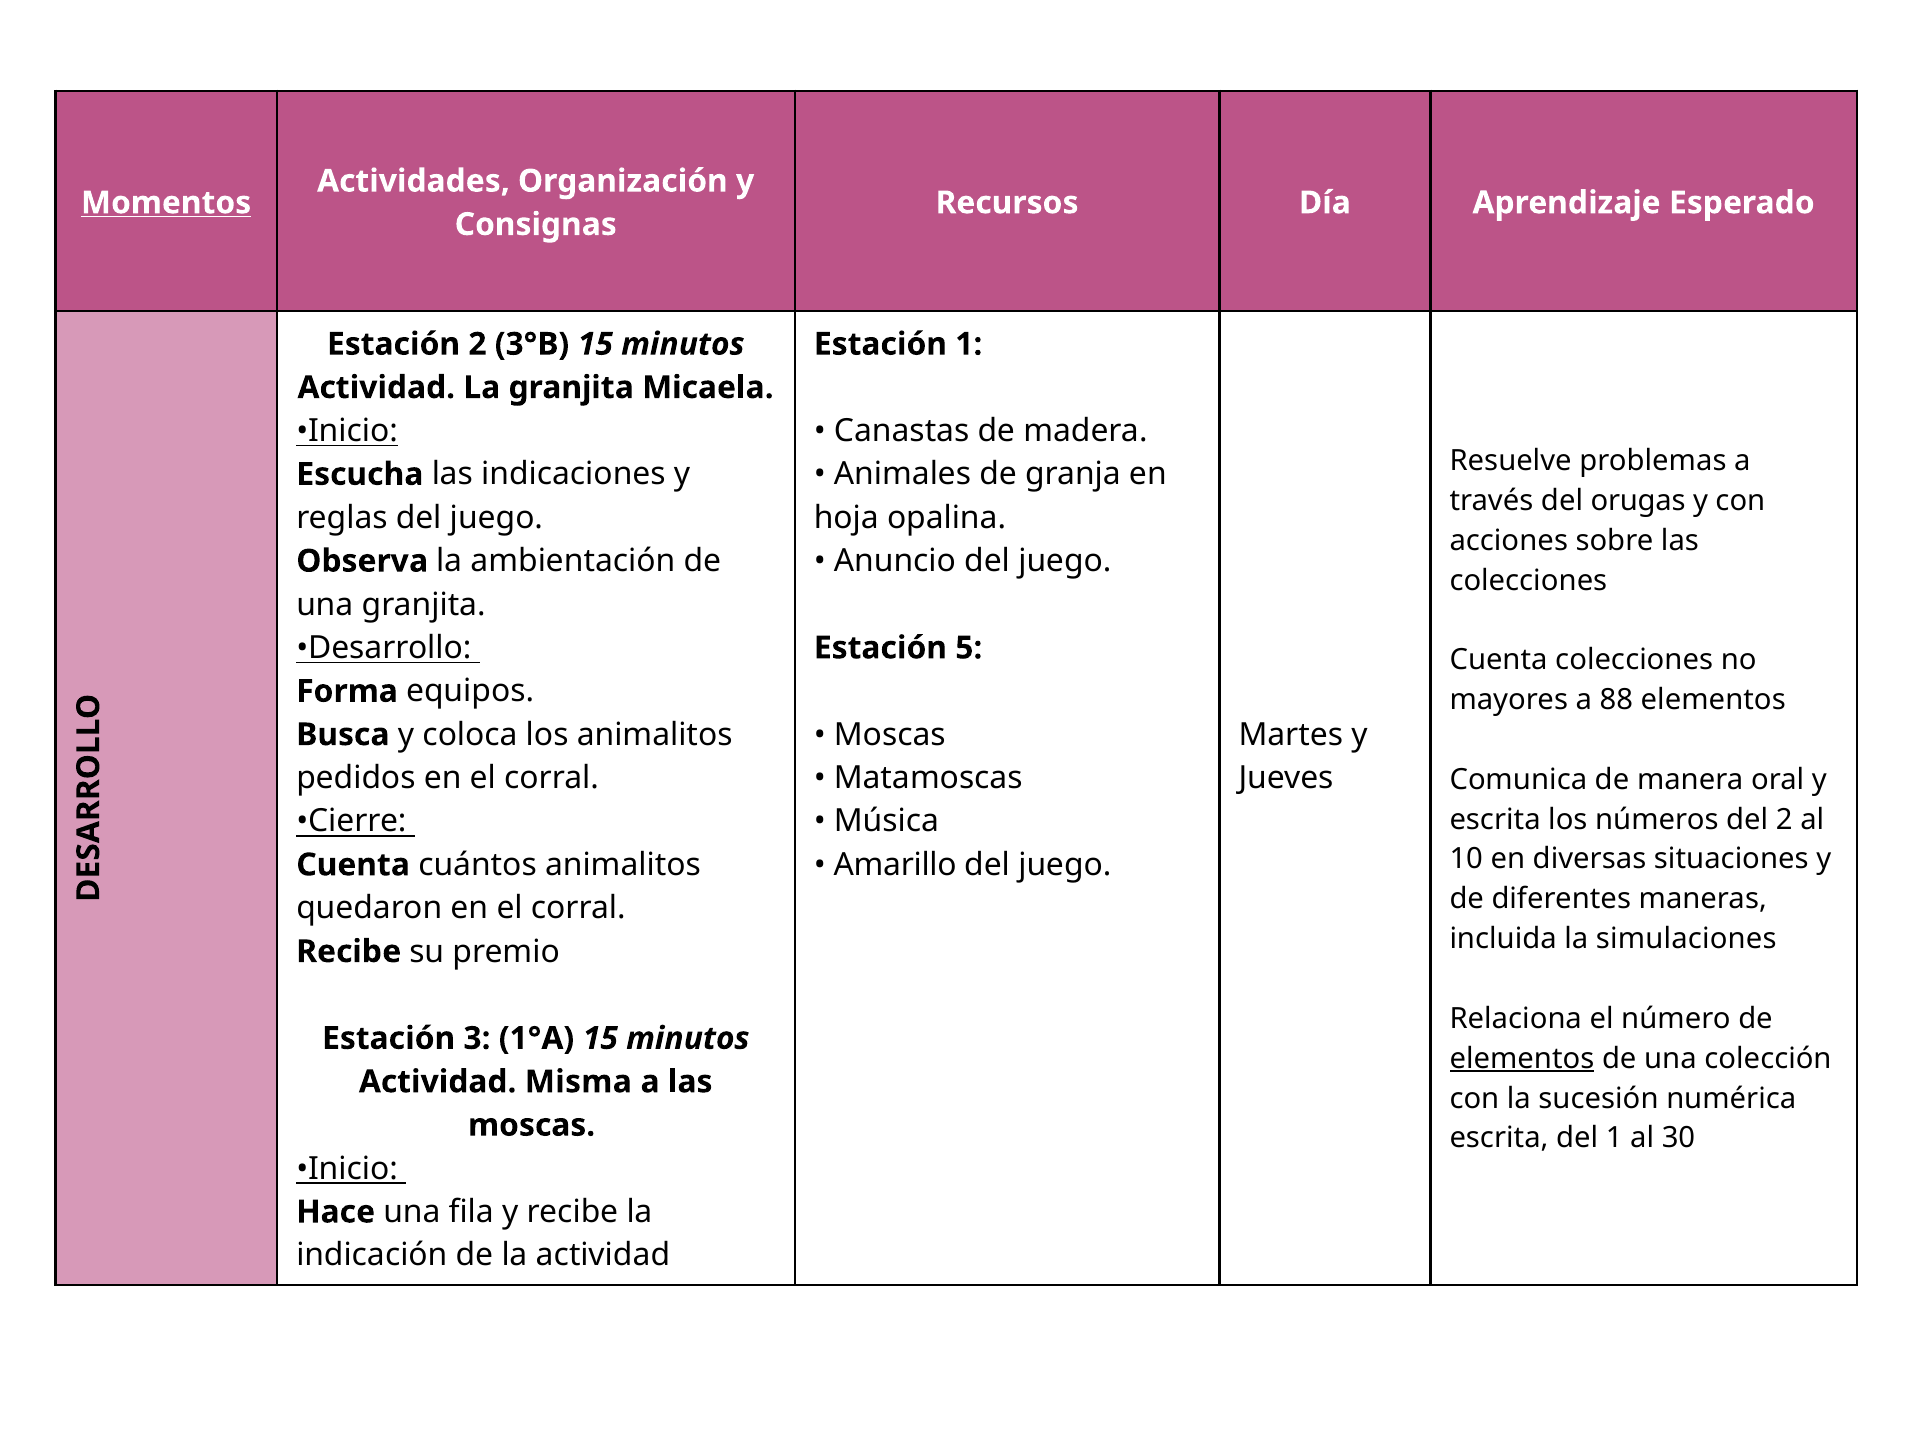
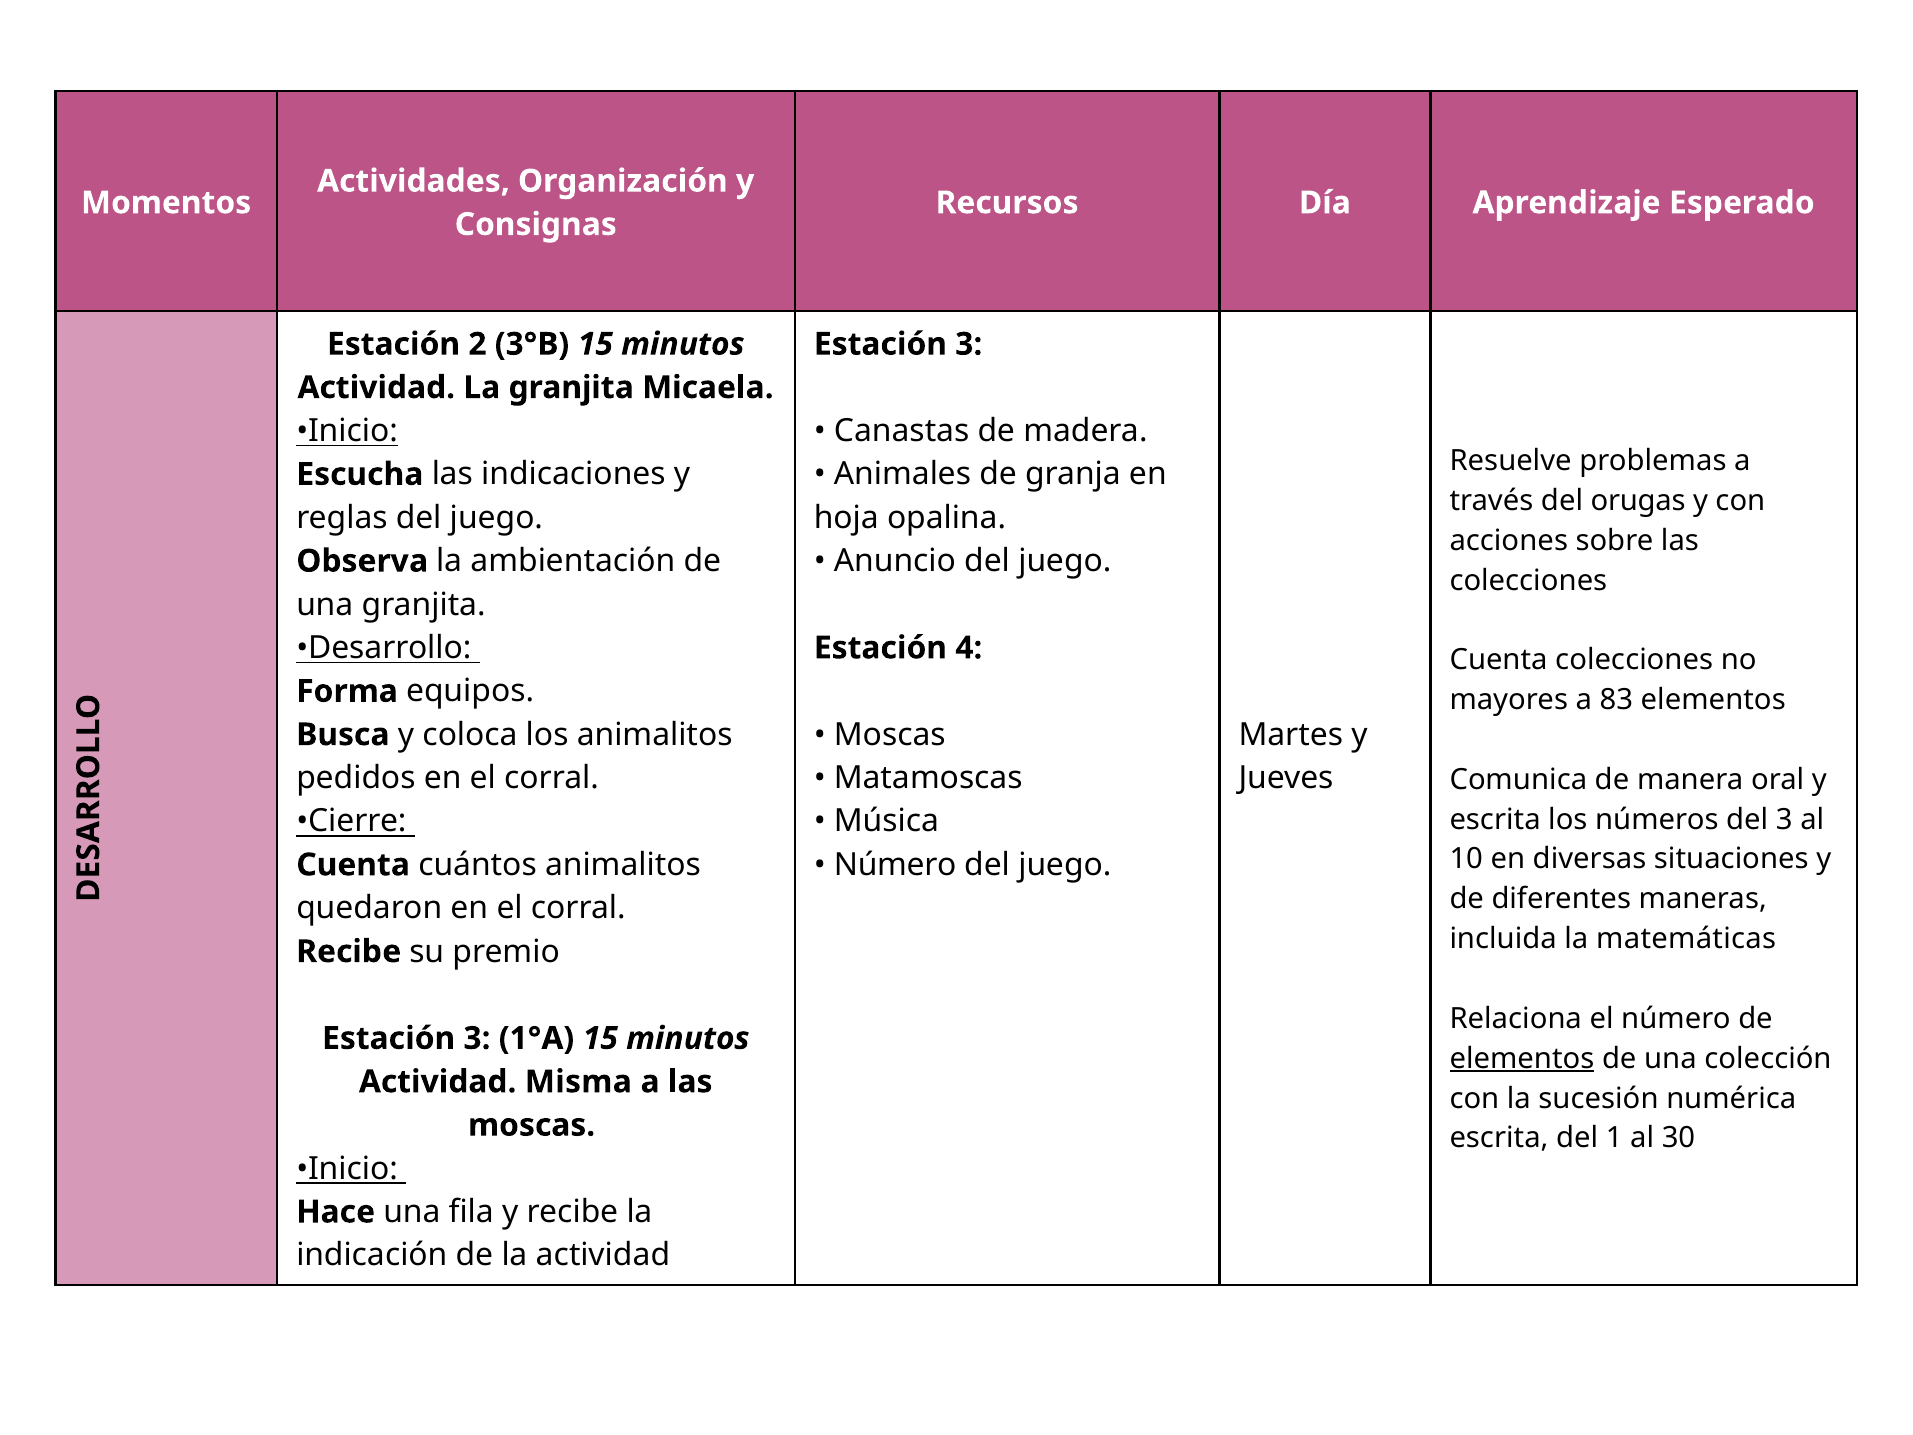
Momentos underline: present -> none (166, 203)
1: 1 -> 3 (969, 344)
5: 5 -> 4 (969, 648)
88: 88 -> 83 (1616, 700)
del 2: 2 -> 3 (1784, 819)
Amarillo: Amarillo -> Número (895, 865)
simulaciones: simulaciones -> matemáticas (1686, 939)
